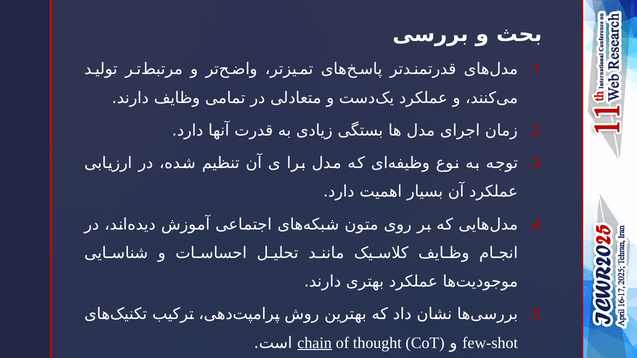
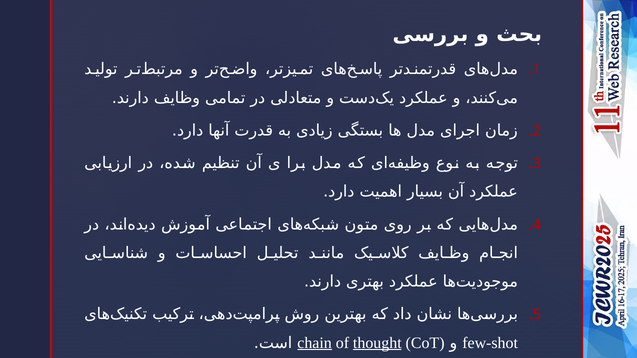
thought underline: none -> present (377, 343)
